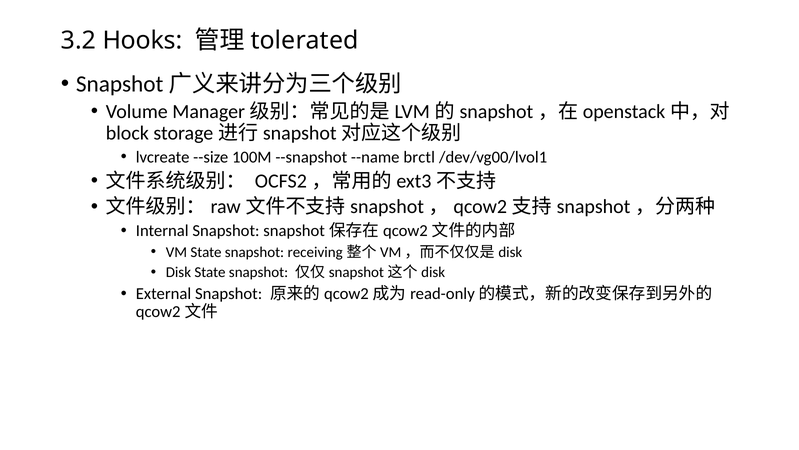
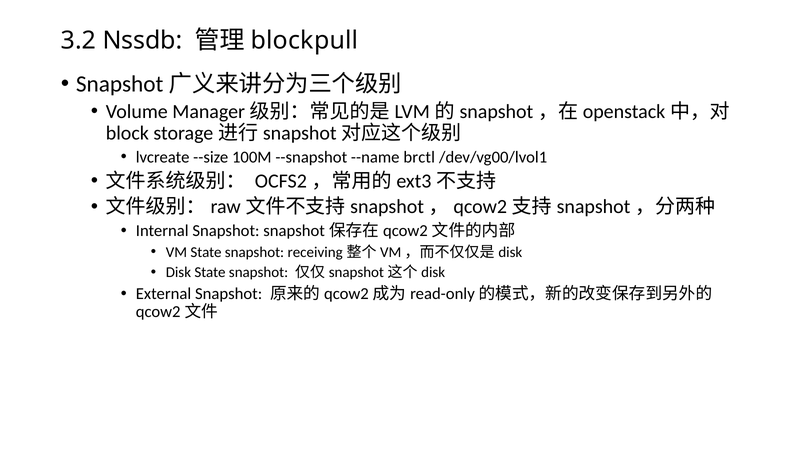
Hooks: Hooks -> Nssdb (142, 40)
tolerated: tolerated -> blockpull (304, 40)
